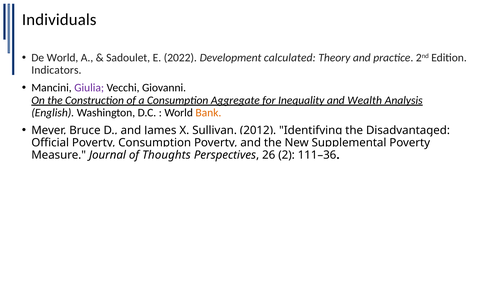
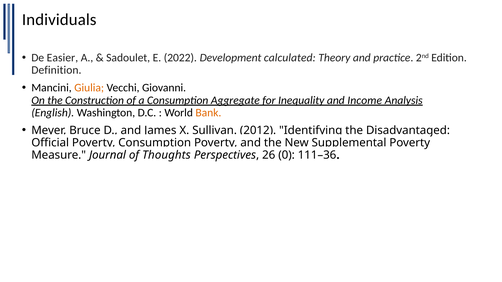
De World: World -> Easier (62, 58)
Indicators: Indicators -> Definition (56, 70)
Giulia colour: purple -> orange (89, 88)
Wealth: Wealth -> Income (365, 100)
2: 2 -> 0 (287, 155)
